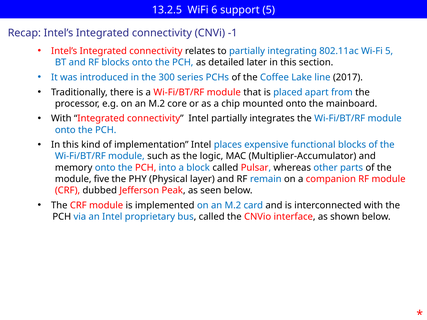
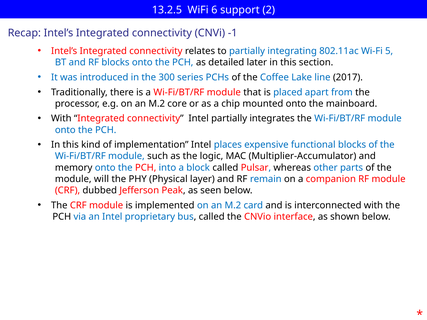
support 5: 5 -> 2 (269, 10)
five: five -> will (101, 179)
